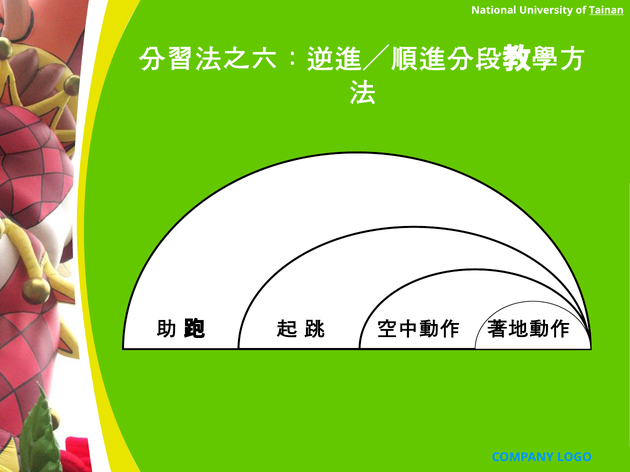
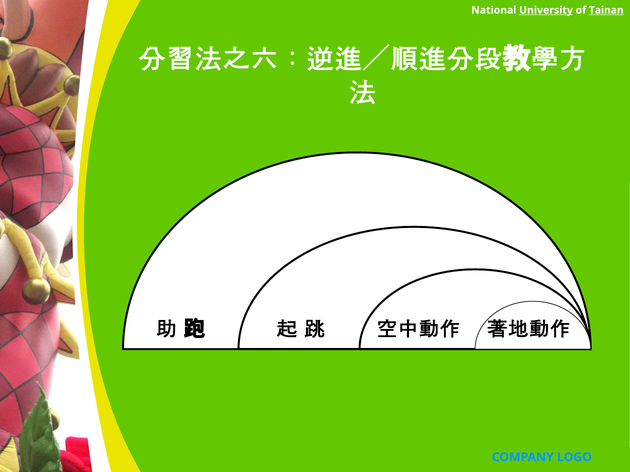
University underline: none -> present (546, 10)
